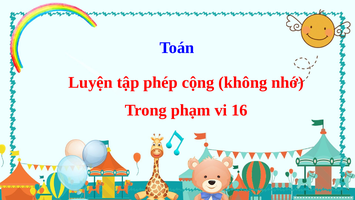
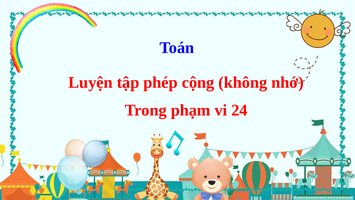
16: 16 -> 24 (239, 110)
